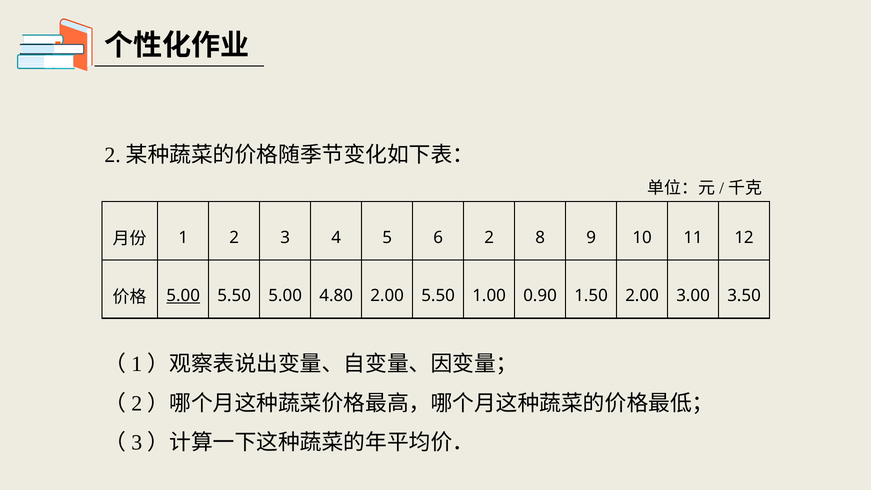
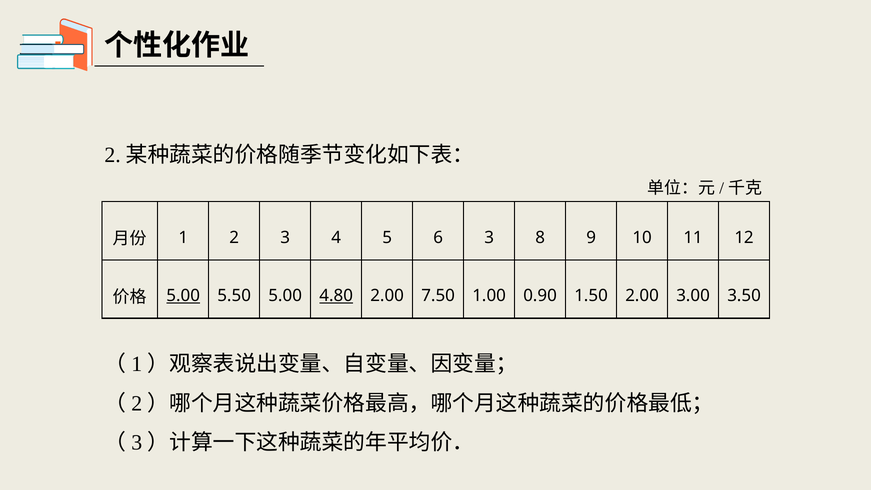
6 2: 2 -> 3 (489, 237)
4.80 underline: none -> present (336, 296)
2.00 5.50: 5.50 -> 7.50 (438, 296)
